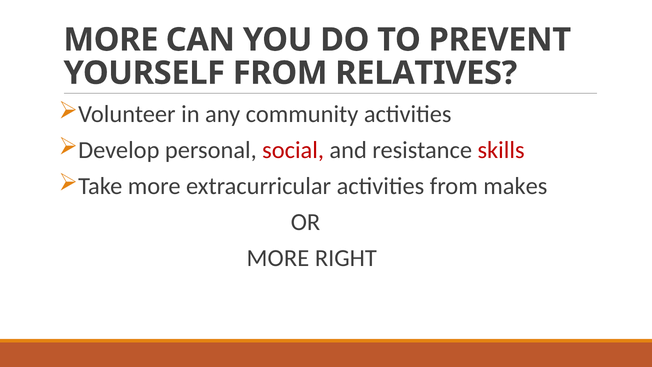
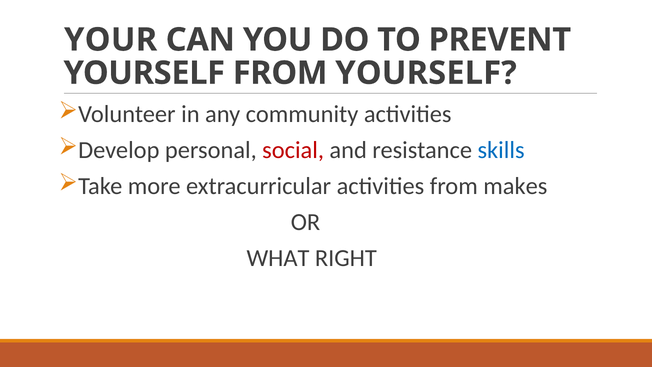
MORE: MORE -> YOUR (111, 40)
FROM RELATIVES: RELATIVES -> YOURSELF (426, 73)
skills colour: red -> blue (501, 150)
MORE: MORE -> WHAT (278, 258)
